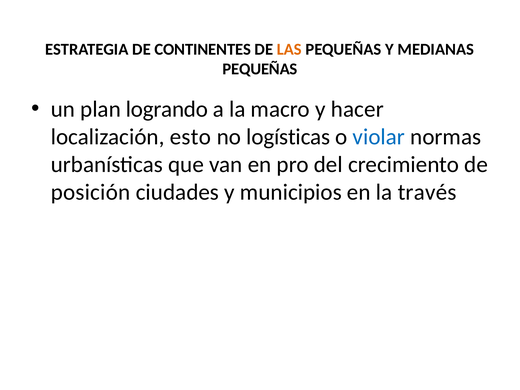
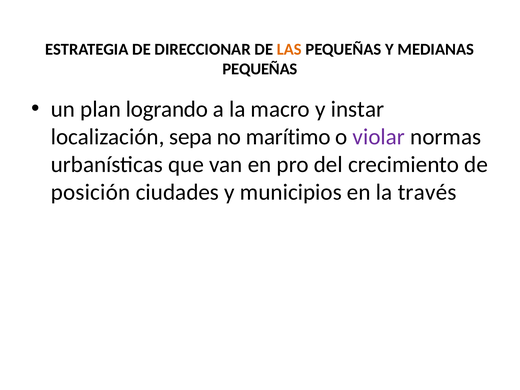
CONTINENTES: CONTINENTES -> DIRECCIONAR (203, 49)
hacer: hacer -> instar (357, 109)
esto: esto -> sepa (191, 137)
logísticas: logísticas -> marítimo (288, 137)
violar colour: blue -> purple (379, 137)
